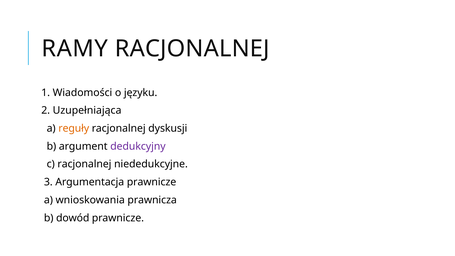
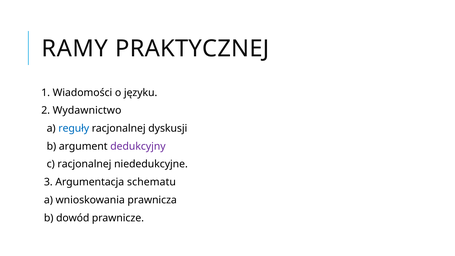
RAMY RACJONALNEJ: RACJONALNEJ -> PRAKTYCZNEJ (192, 49)
Uzupełniająca: Uzupełniająca -> Wydawnictwo (87, 110)
reguły colour: orange -> blue (74, 128)
Argumentacja prawnicze: prawnicze -> schematu (151, 182)
